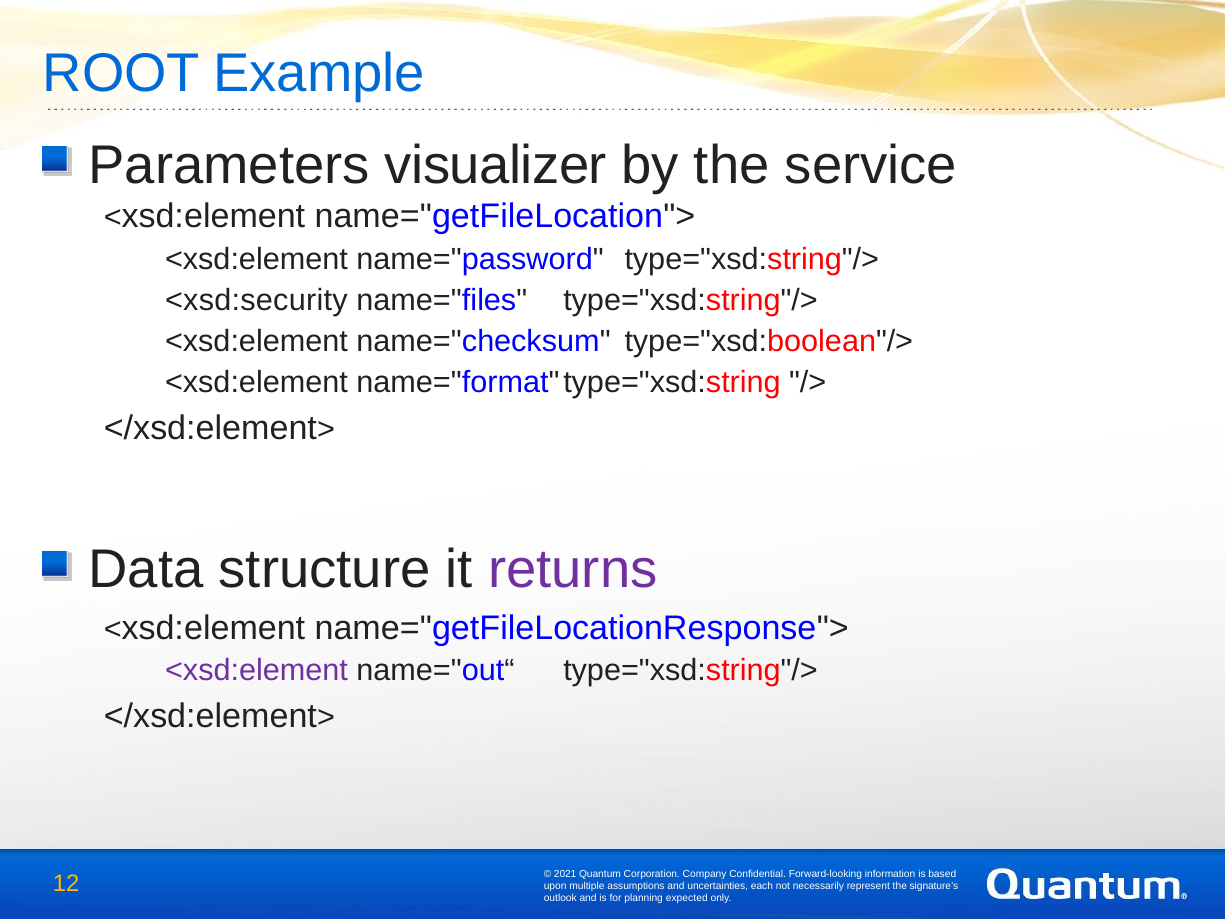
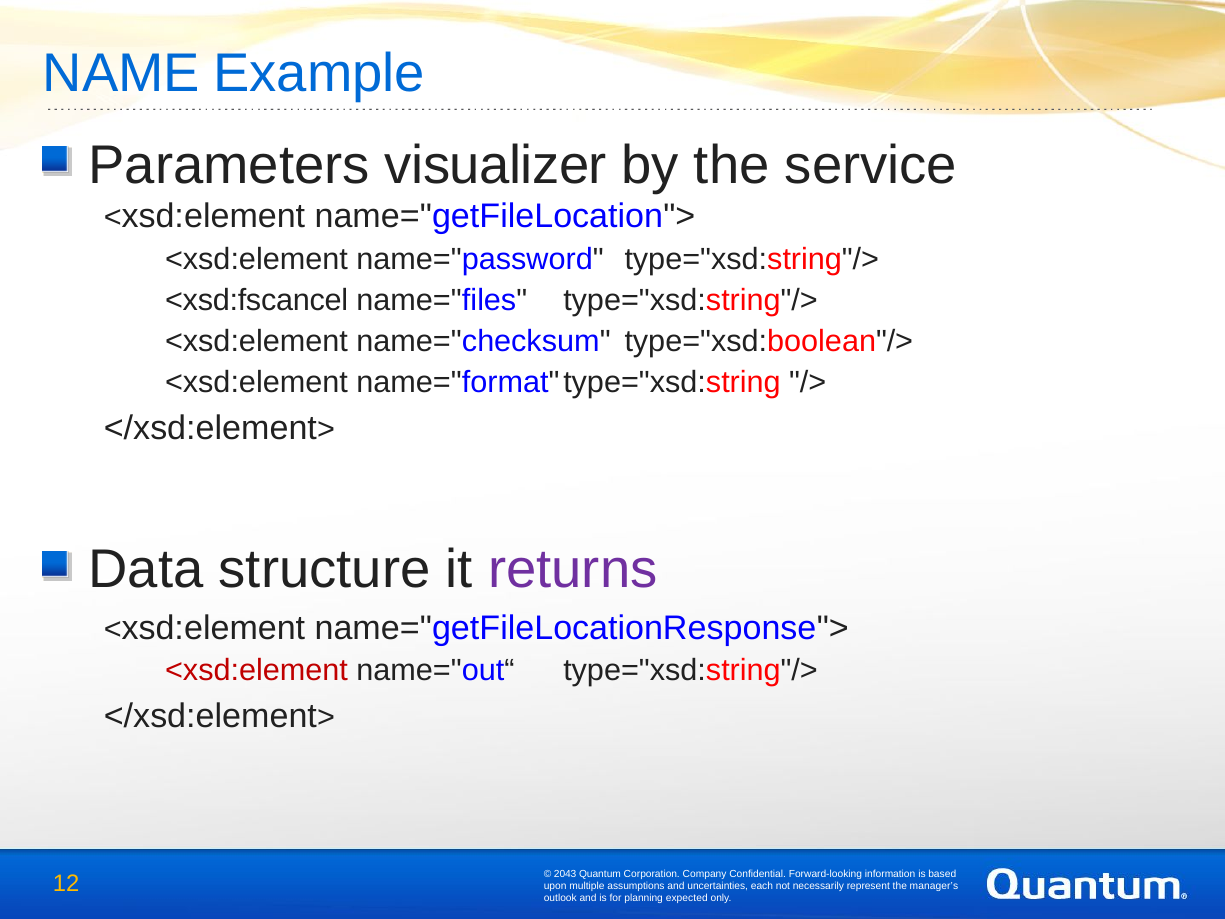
ROOT: ROOT -> NAME (121, 73)
<xsd:security: <xsd:security -> <xsd:fscancel (257, 300)
<xsd:element colour: purple -> red (257, 671)
2021: 2021 -> 2043 (565, 874)
signature’s: signature’s -> manager’s (934, 886)
